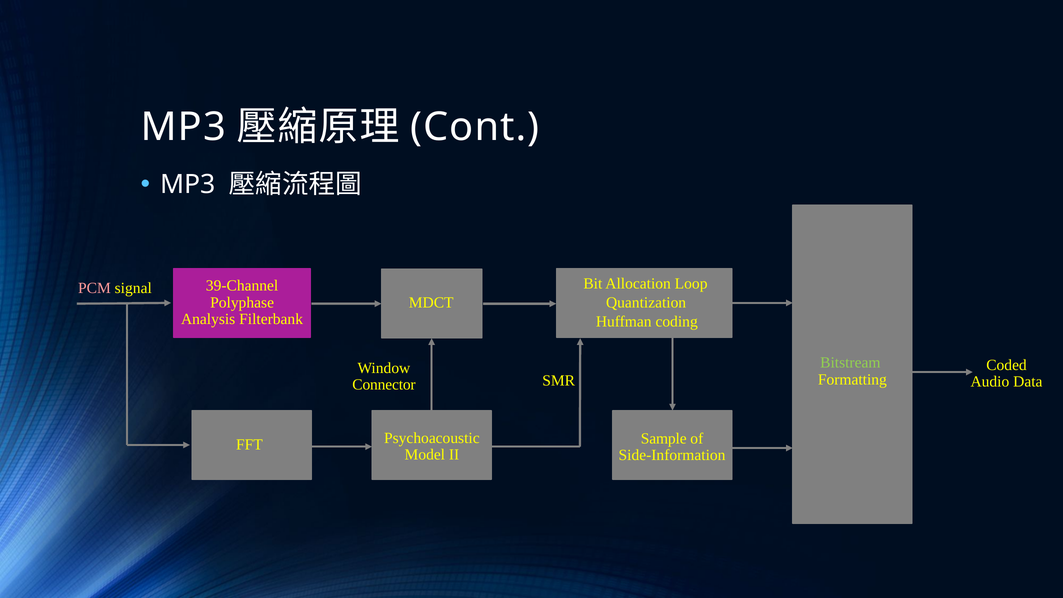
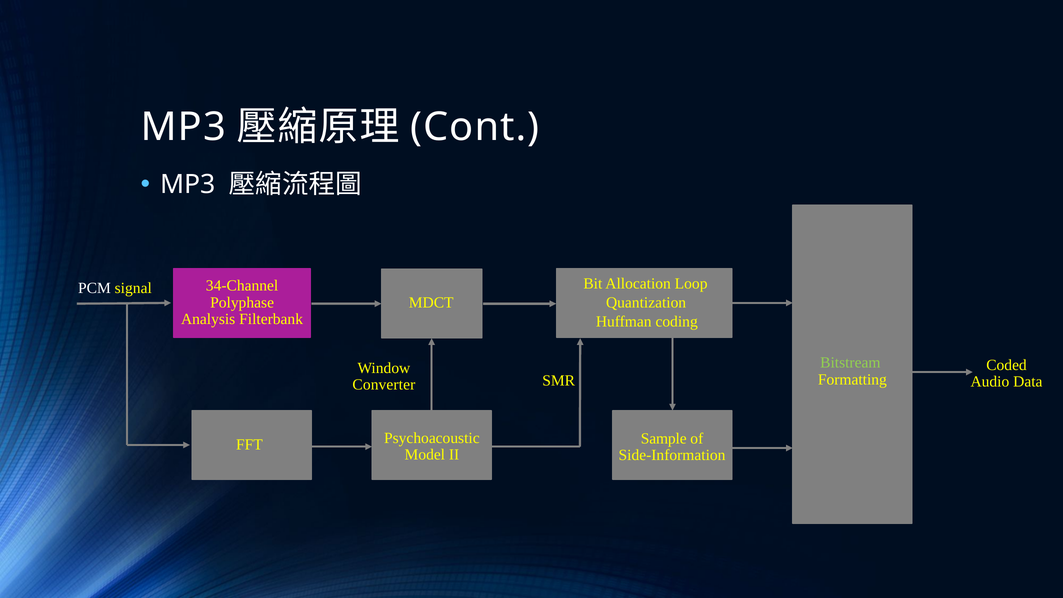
39-Channel: 39-Channel -> 34-Channel (242, 286)
PCM colour: pink -> white (94, 288)
Connector: Connector -> Converter (384, 385)
